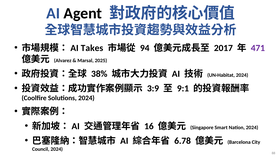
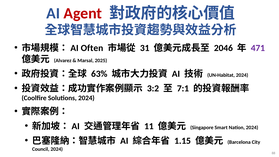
Agent colour: black -> red (83, 13)
Takes: Takes -> Often (92, 48)
94: 94 -> 31 (145, 48)
2017: 2017 -> 2046 (223, 48)
38%: 38% -> 63% (99, 74)
3:9: 3:9 -> 3:2 (153, 88)
9:1: 9:1 -> 7:1 (183, 88)
16: 16 -> 11 (149, 126)
6.78: 6.78 -> 1.15 (183, 141)
